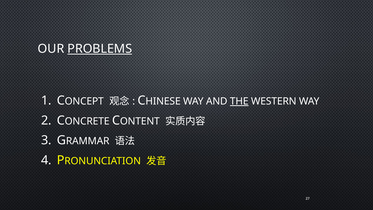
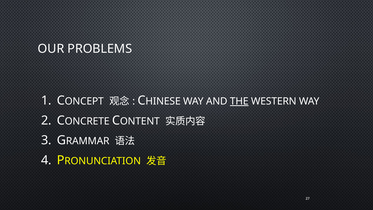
PROBLEMS underline: present -> none (100, 49)
